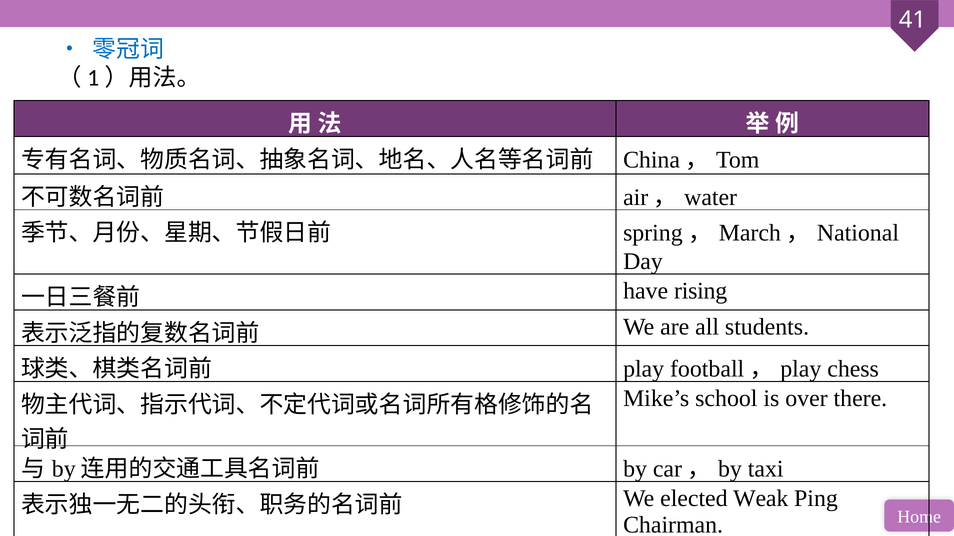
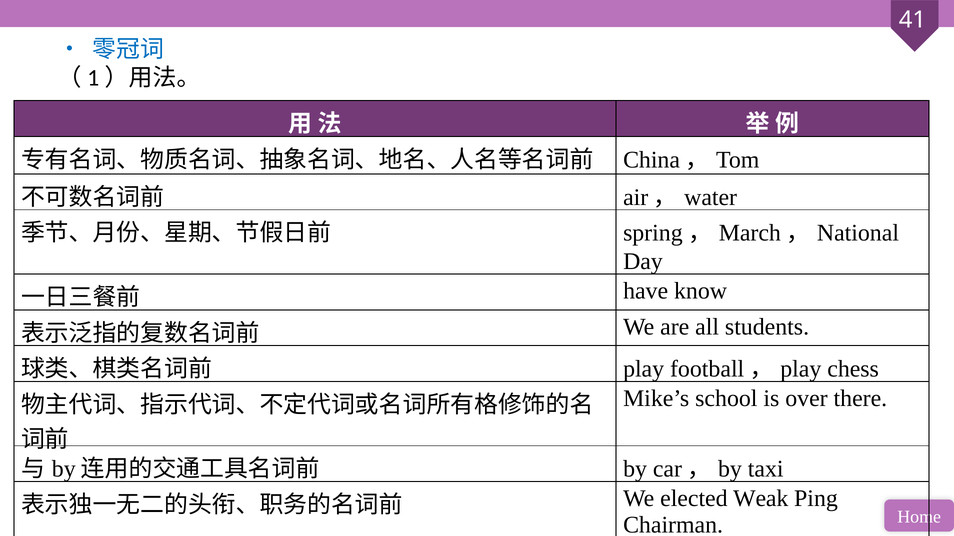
rising: rising -> know (701, 291)
